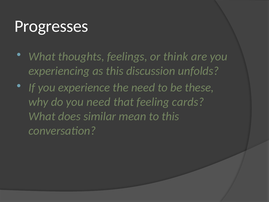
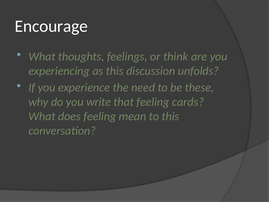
Progresses: Progresses -> Encourage (51, 26)
you need: need -> write (99, 102)
does similar: similar -> feeling (100, 116)
